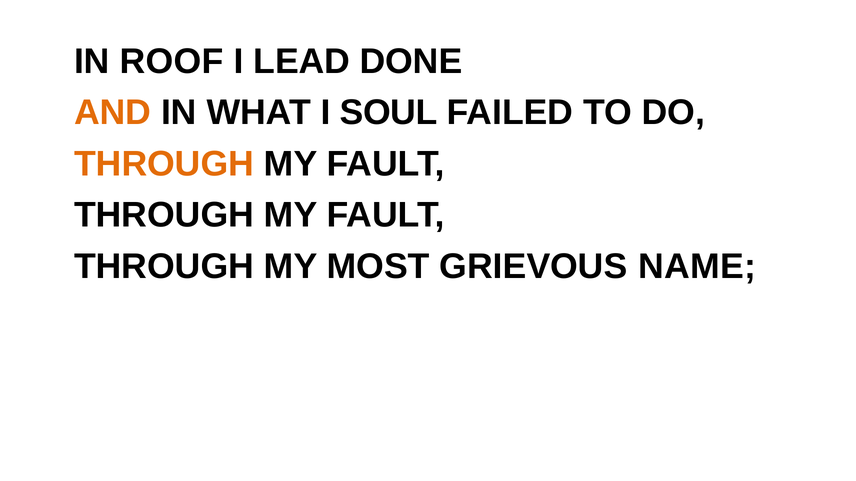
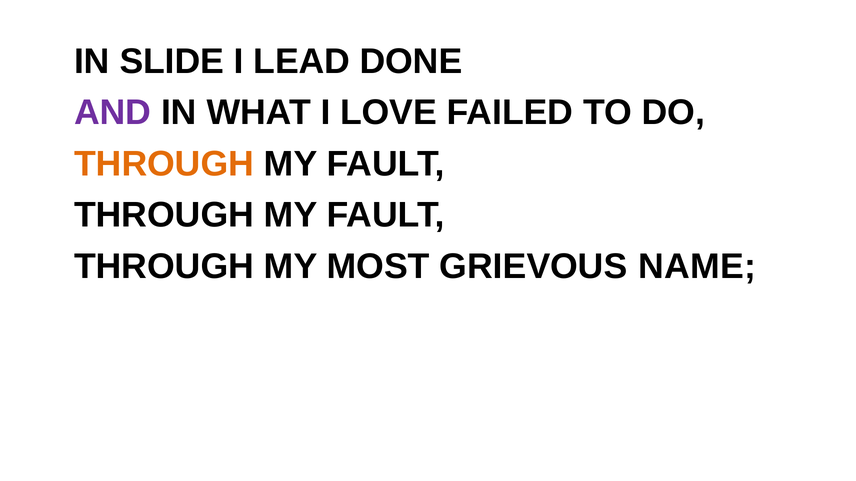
ROOF: ROOF -> SLIDE (172, 61)
AND colour: orange -> purple (113, 113)
SOUL: SOUL -> LOVE (389, 113)
